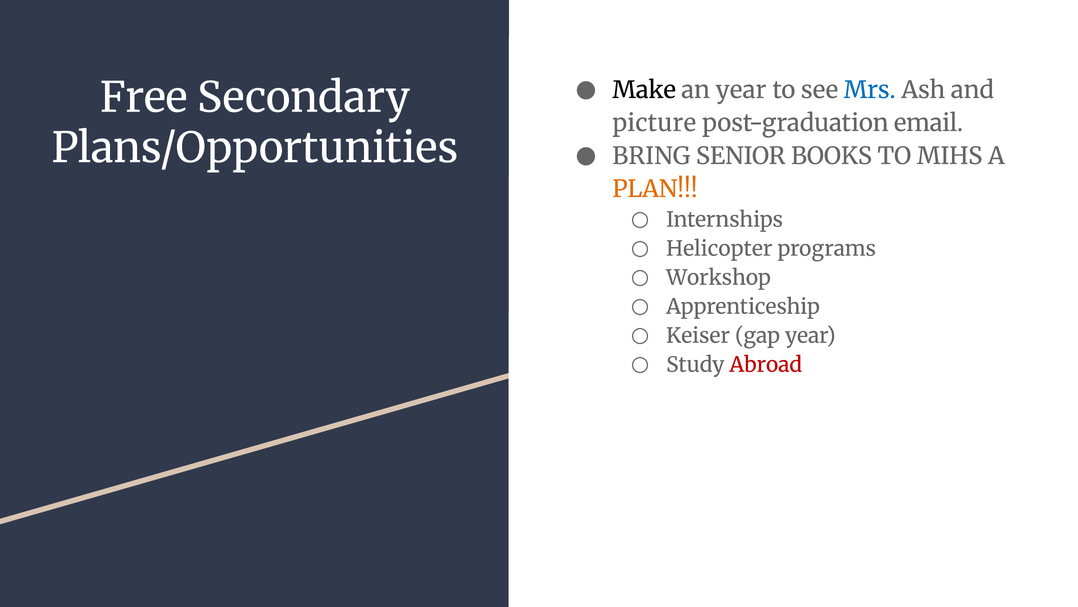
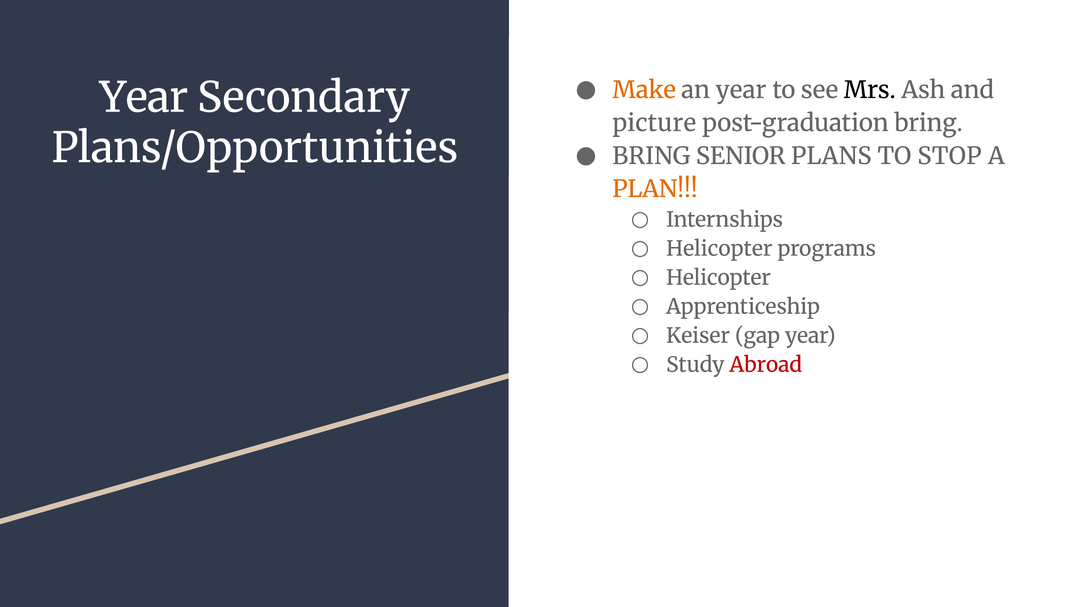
Make colour: black -> orange (644, 90)
Mrs colour: blue -> black (870, 90)
Free: Free -> Year (144, 98)
post-graduation email: email -> bring (928, 123)
BOOKS: BOOKS -> PLANS (831, 156)
MIHS: MIHS -> STOP (949, 156)
Workshop: Workshop -> Helicopter (718, 278)
